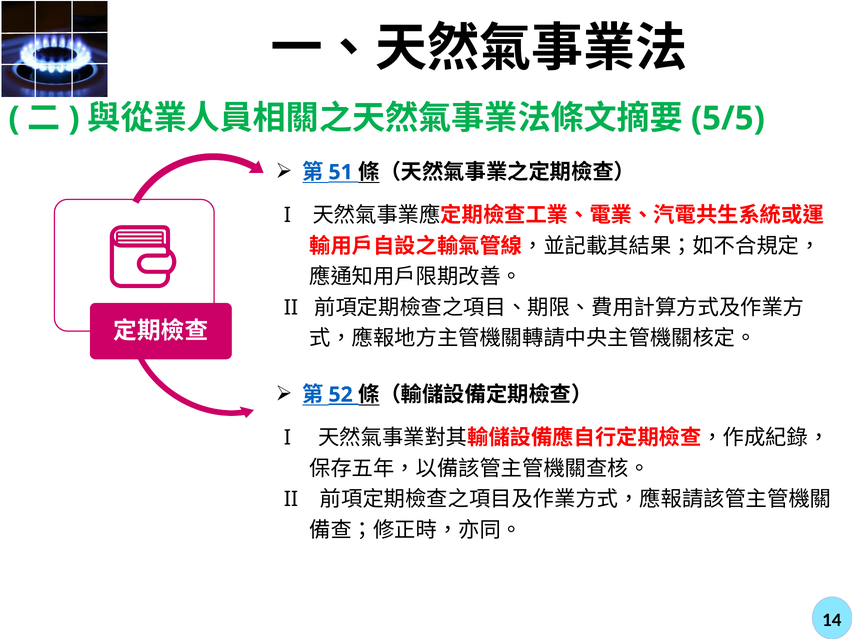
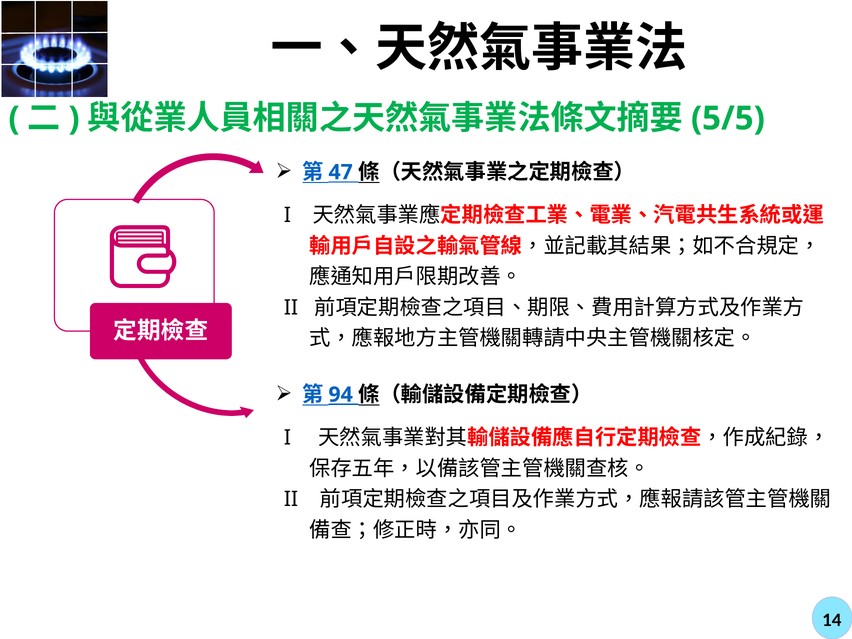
51: 51 -> 47 (341, 172)
52: 52 -> 94 (341, 395)
